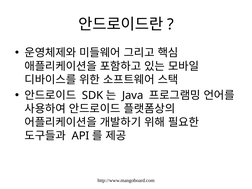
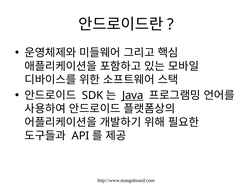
Java underline: none -> present (133, 95)
